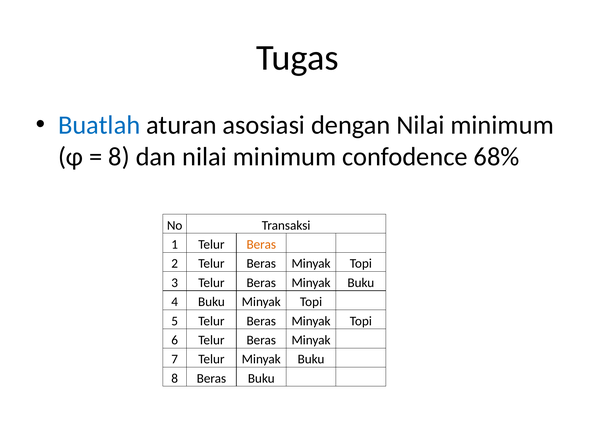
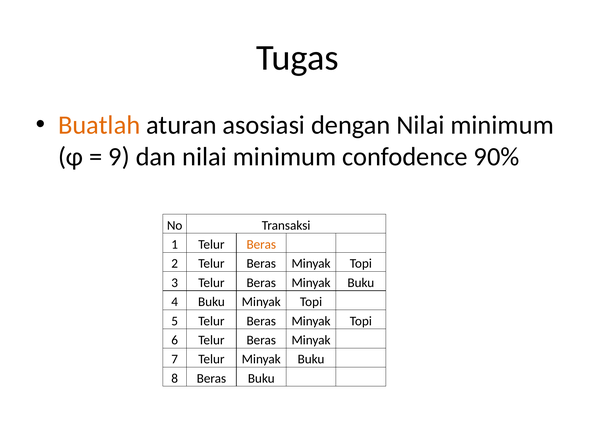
Buatlah colour: blue -> orange (99, 125)
8: 8 -> 9 (119, 157)
68%: 68% -> 90% (496, 157)
